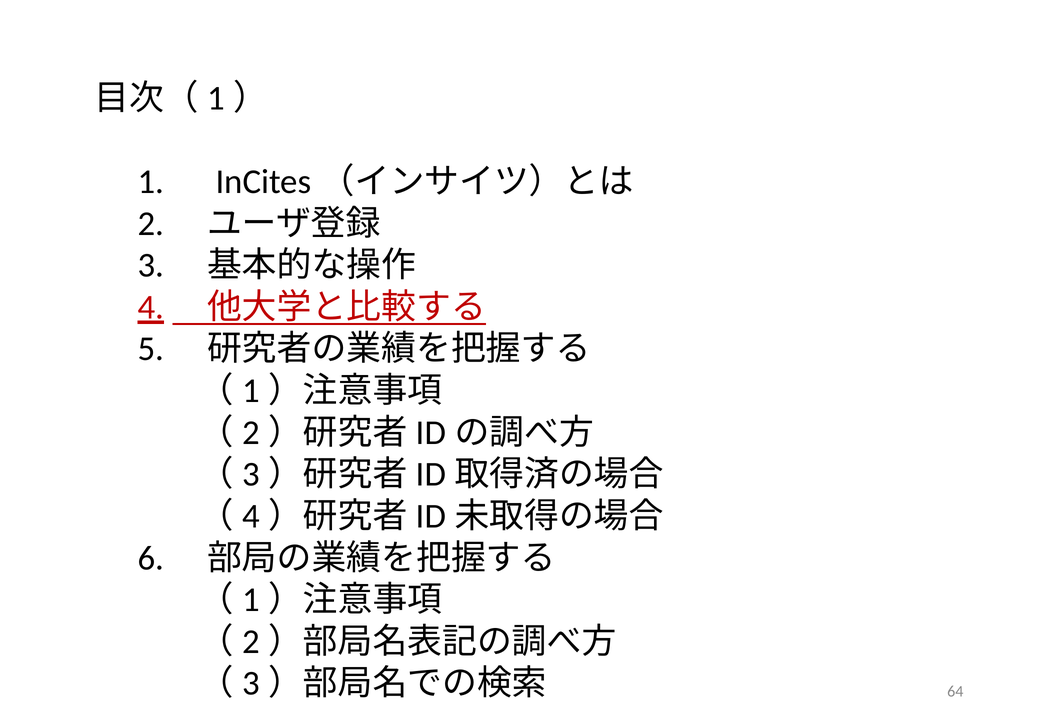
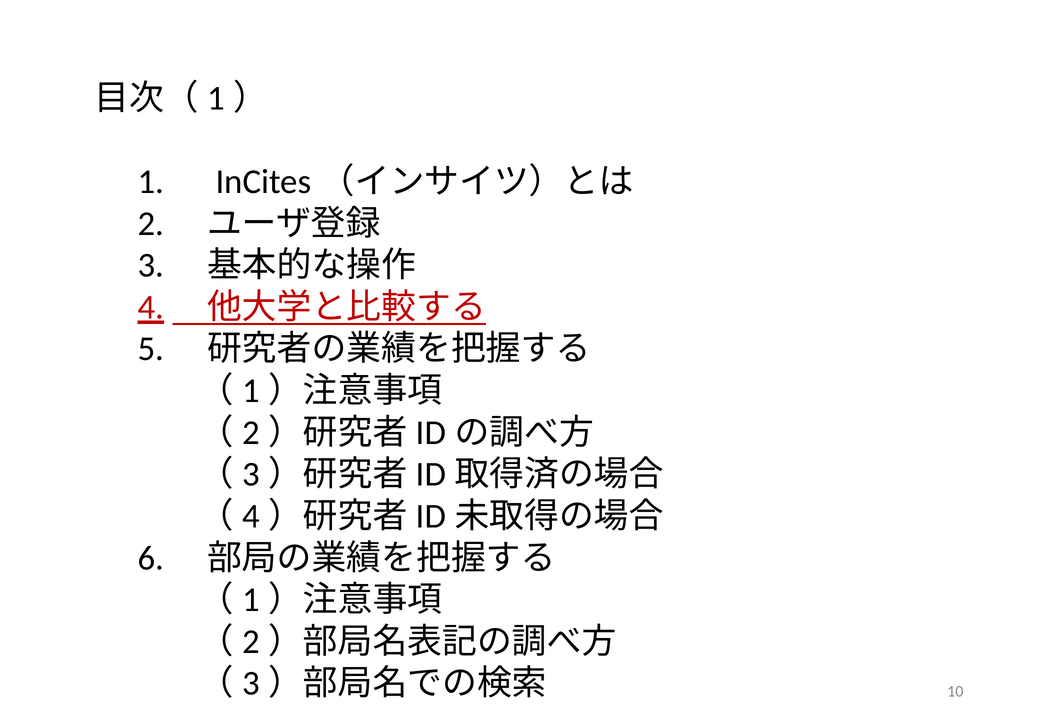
64: 64 -> 10 (955, 691)
